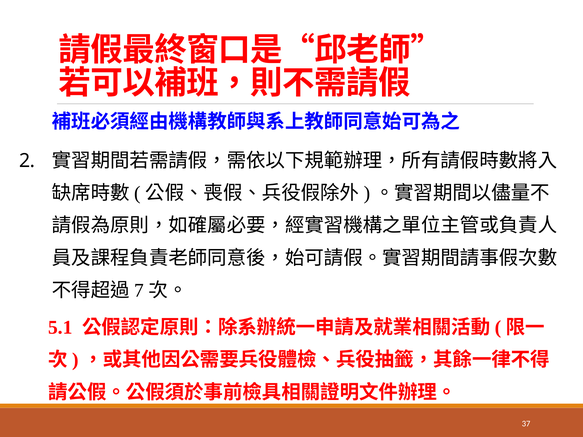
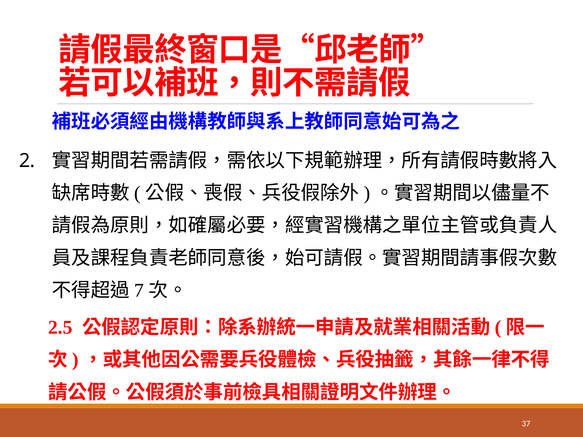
5.1: 5.1 -> 2.5 (60, 328)
